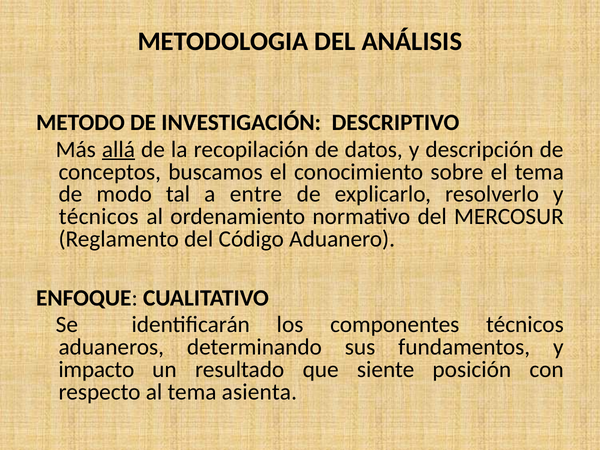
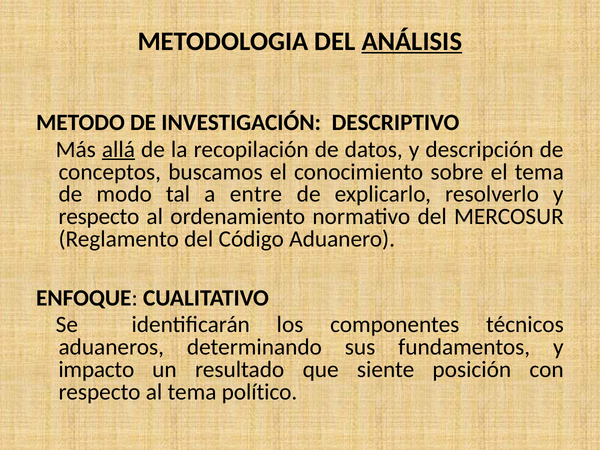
ANÁLISIS underline: none -> present (412, 41)
técnicos: técnicos -> respecto (99, 217)
asienta: asienta -> político (259, 392)
